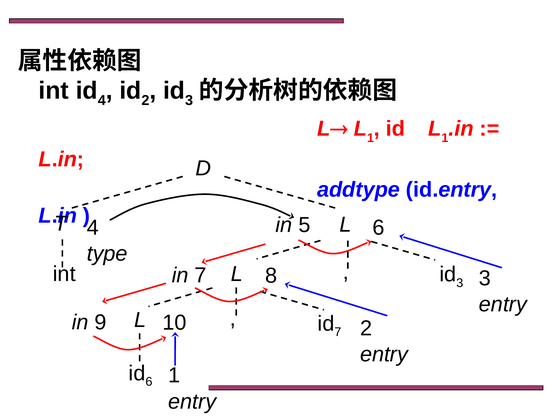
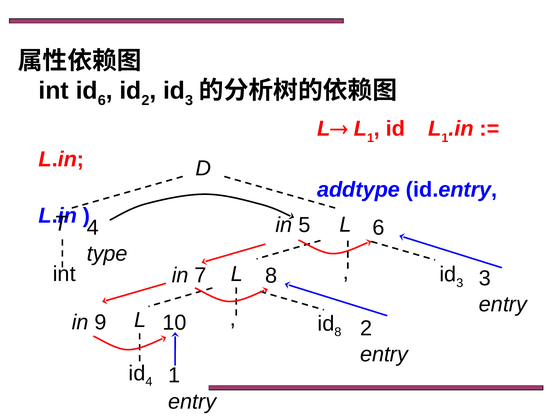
id 4: 4 -> 6 (102, 100)
id 7: 7 -> 8 (338, 332)
id 6: 6 -> 4 (149, 381)
